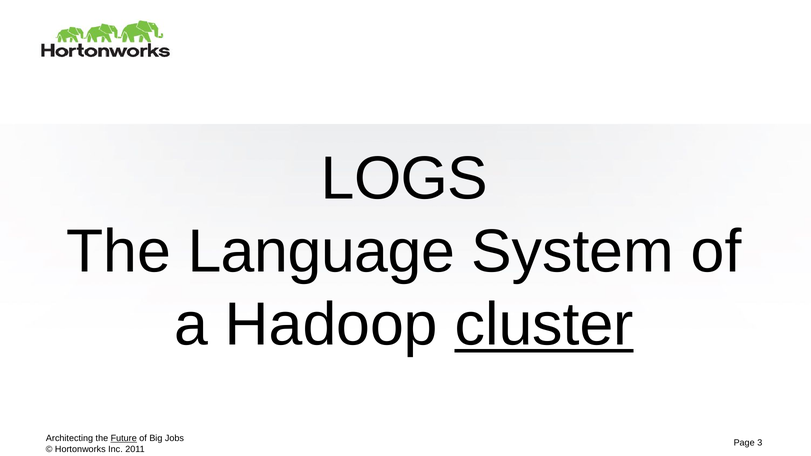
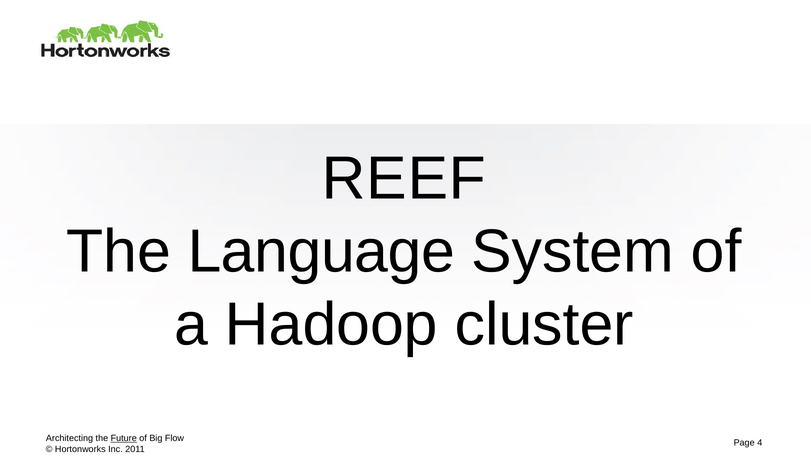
LOGS: LOGS -> REEF (404, 179)
cluster underline: present -> none (544, 325)
Jobs: Jobs -> Flow (174, 439)
3: 3 -> 4 (760, 443)
